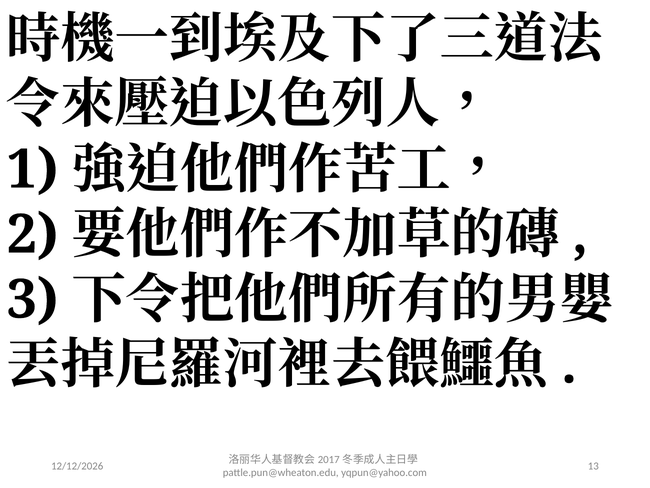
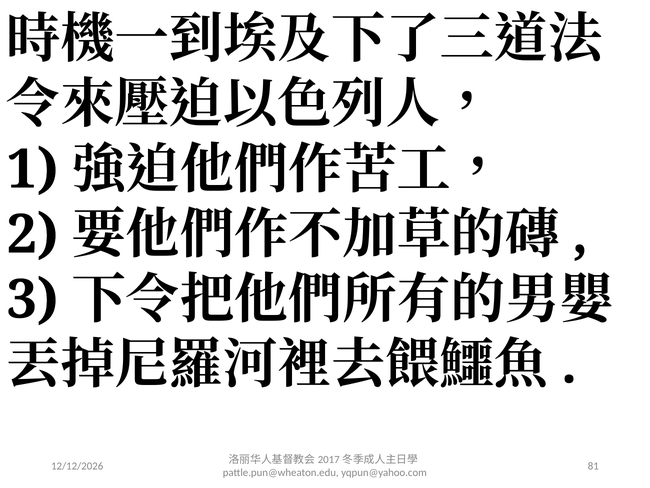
13: 13 -> 81 (593, 465)
